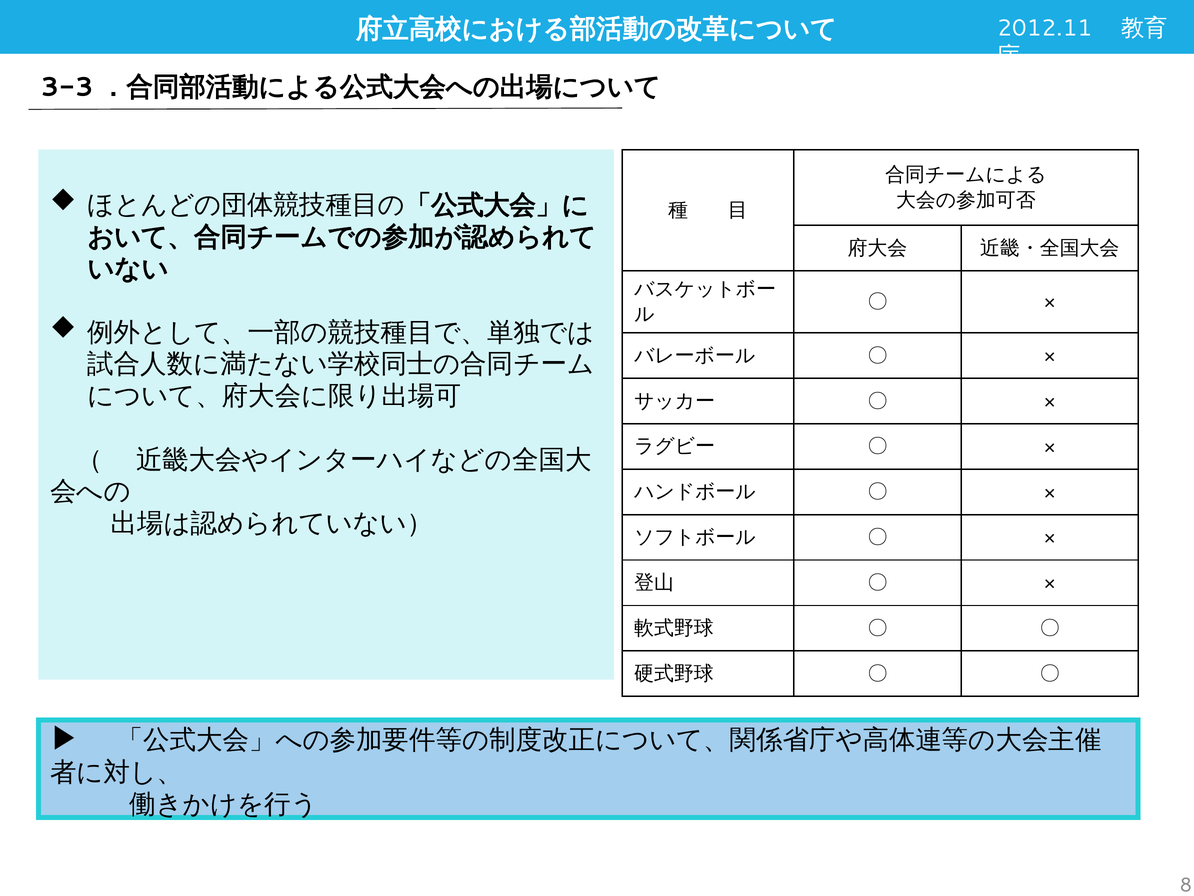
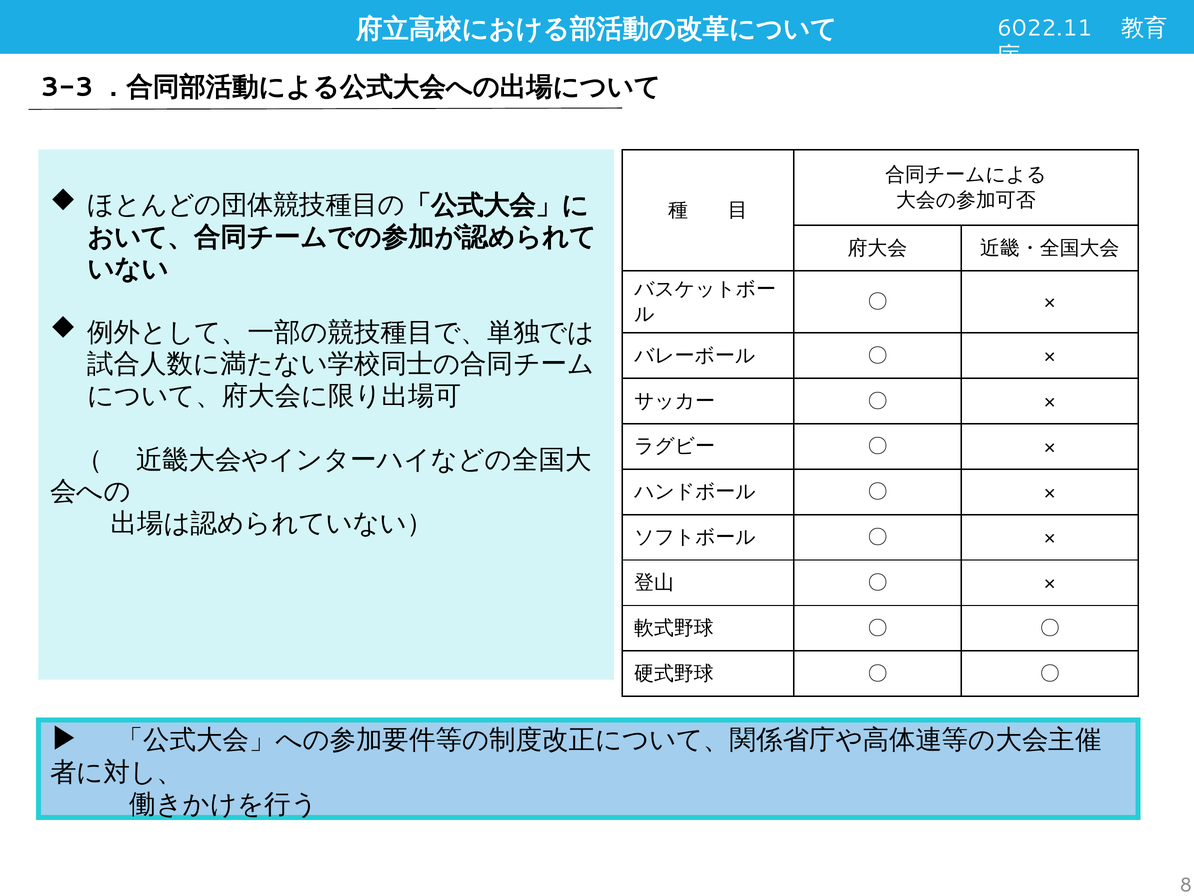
2012.11: 2012.11 -> 6022.11 (1045, 28)
